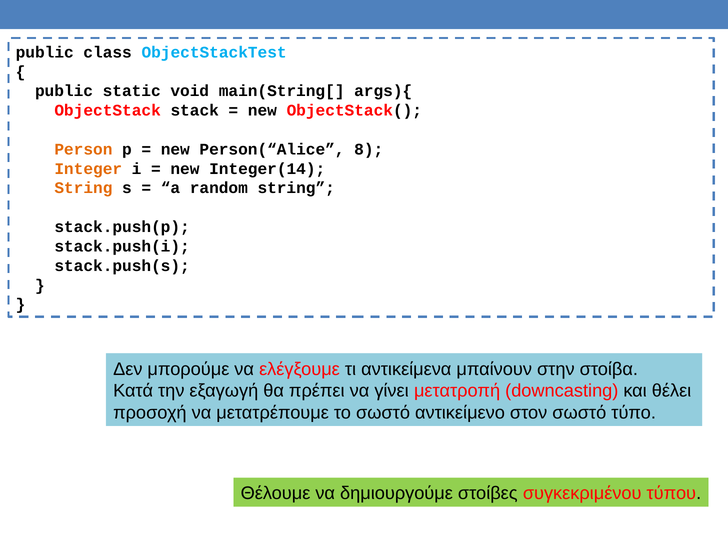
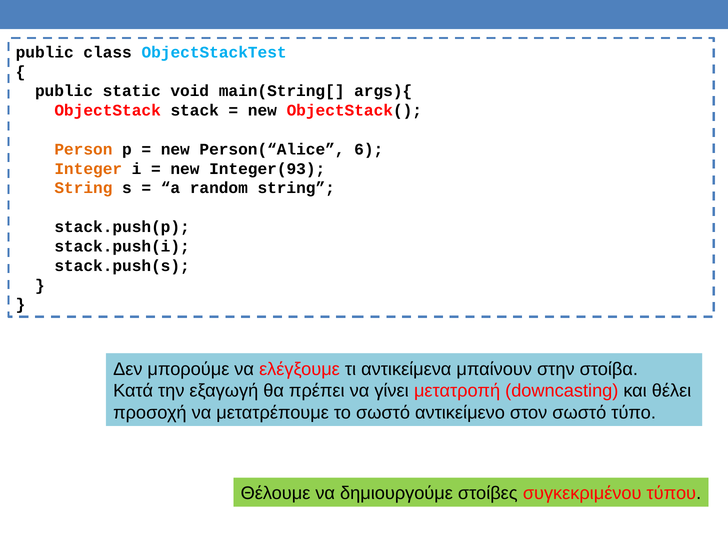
8: 8 -> 6 (369, 149)
Integer(14: Integer(14 -> Integer(93 (267, 169)
